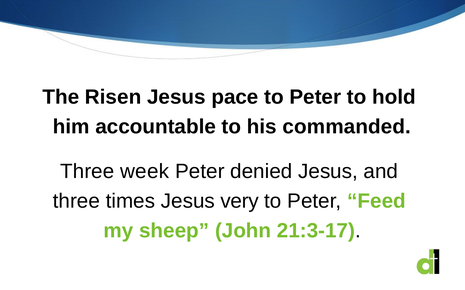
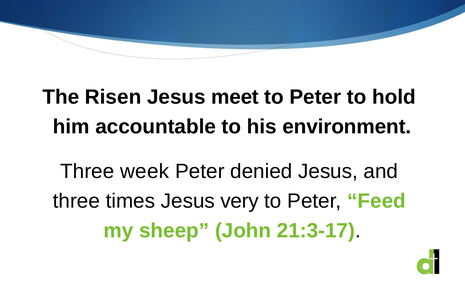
pace: pace -> meet (235, 97)
commanded: commanded -> environment (347, 127)
